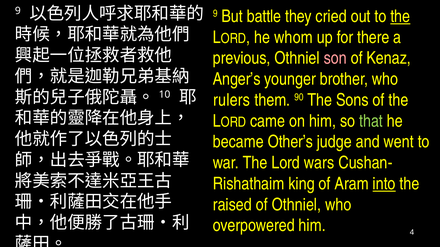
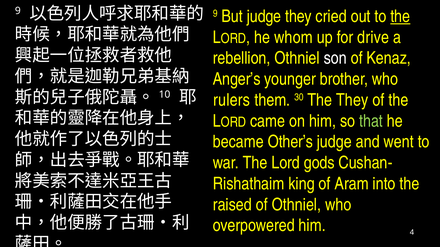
But battle: battle -> judge (264, 16)
there: there -> drive (373, 37)
previous: previous -> rebellion (242, 58)
son colour: pink -> white (335, 58)
90: 90 -> 30 (299, 97)
The Sons: Sons -> They (352, 100)
wars: wars -> gods (319, 163)
into underline: present -> none (384, 184)
